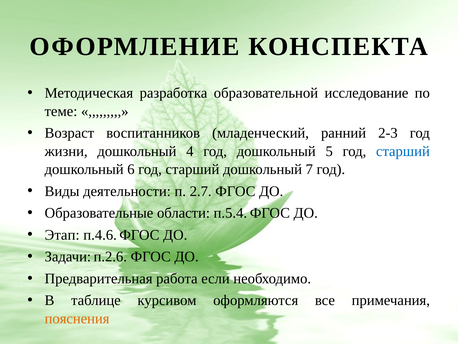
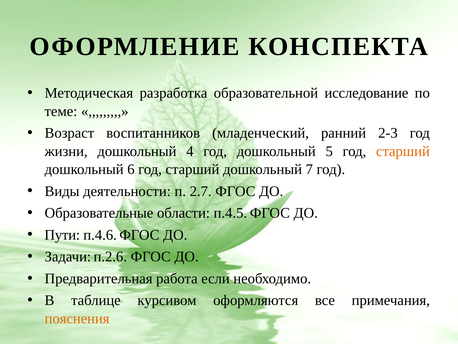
старший colour: blue -> orange (403, 151)
п.5.4: п.5.4 -> п.4.5 (230, 213)
Этап: Этап -> Пути (62, 235)
